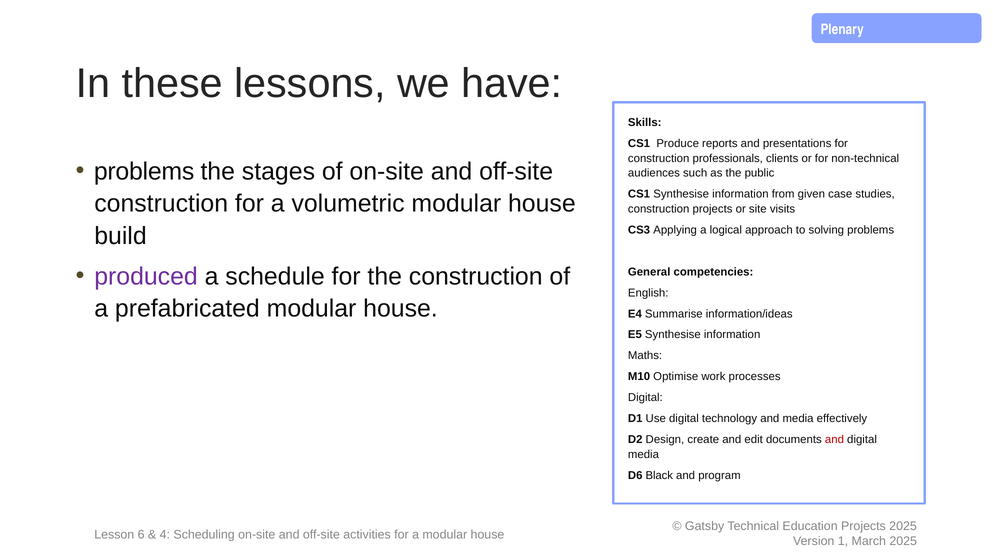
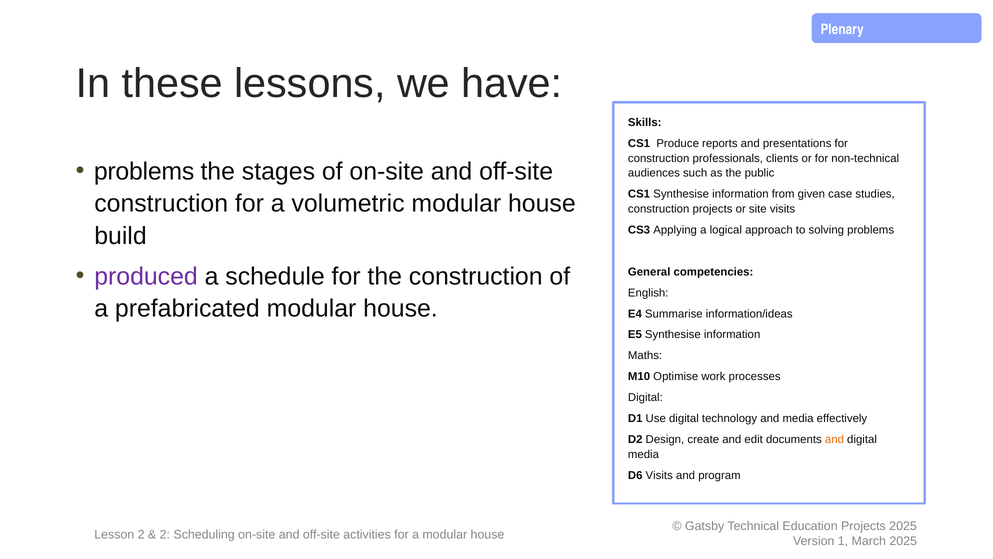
and colour: red -> orange (834, 439)
D6 Black: Black -> Visits (659, 475)
Lesson 6: 6 -> 2 (141, 534)
4: 4 -> 2 (165, 534)
